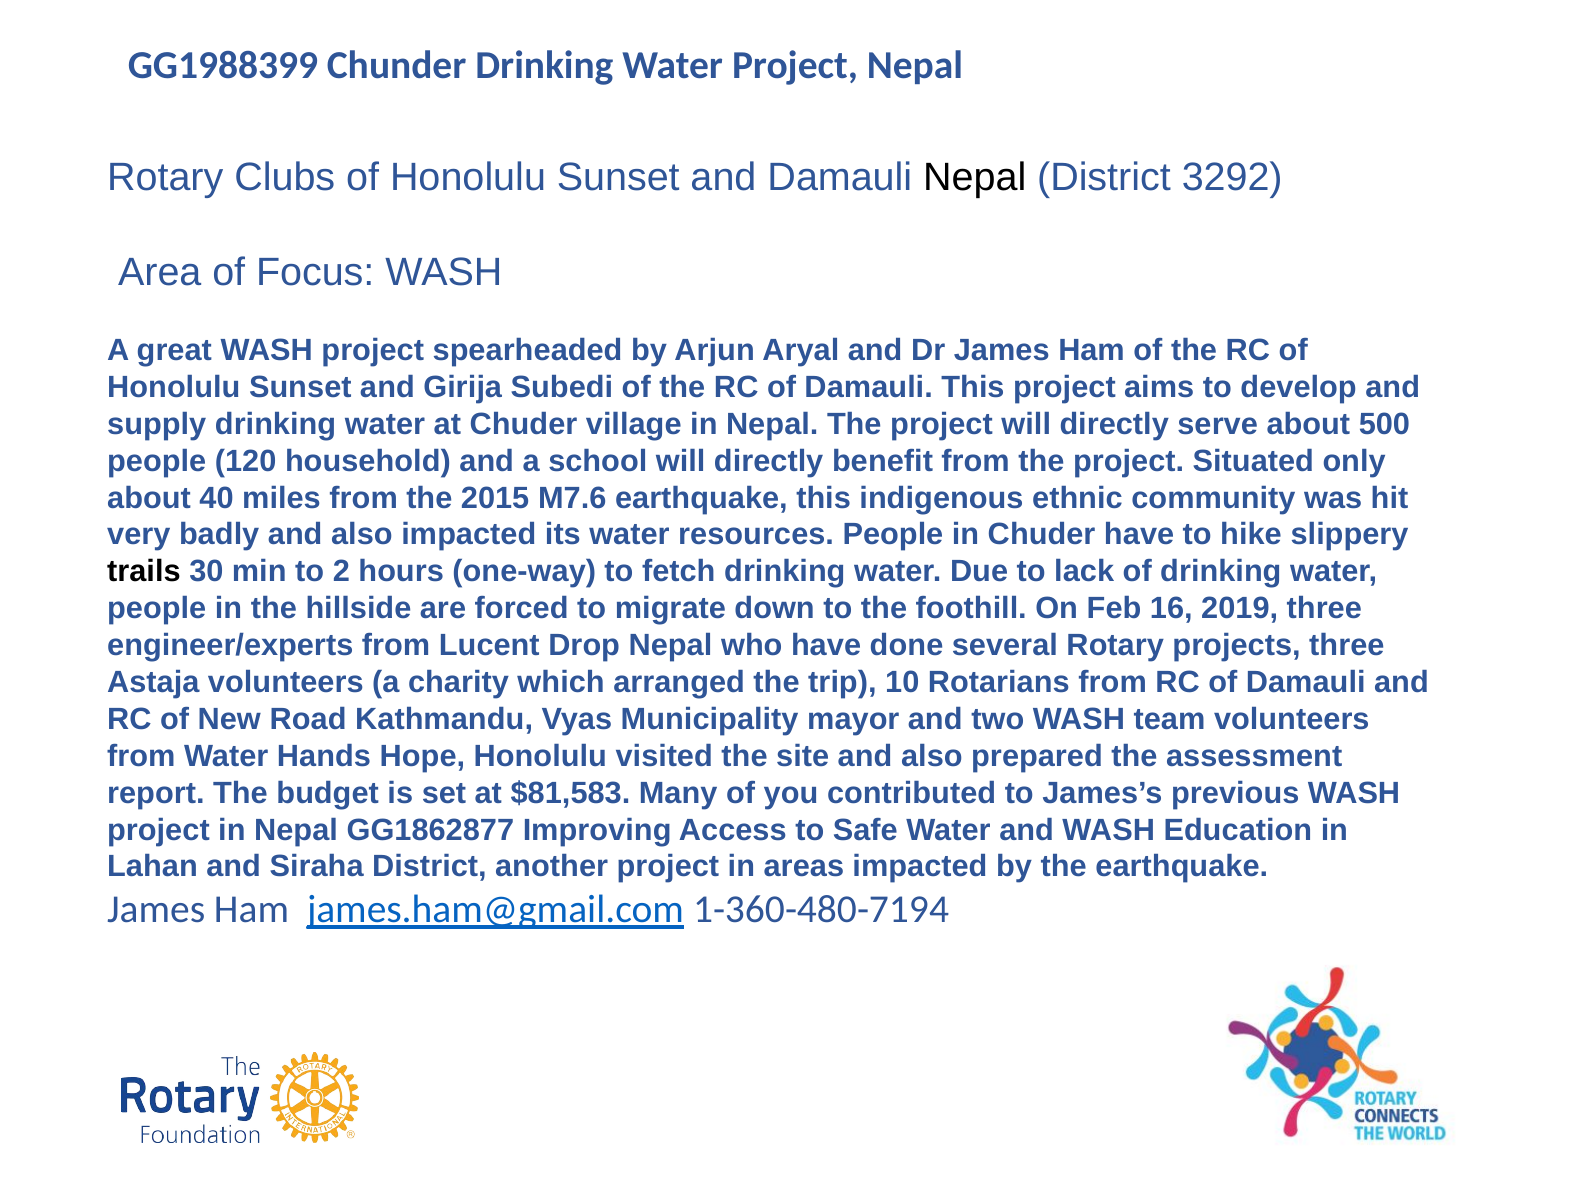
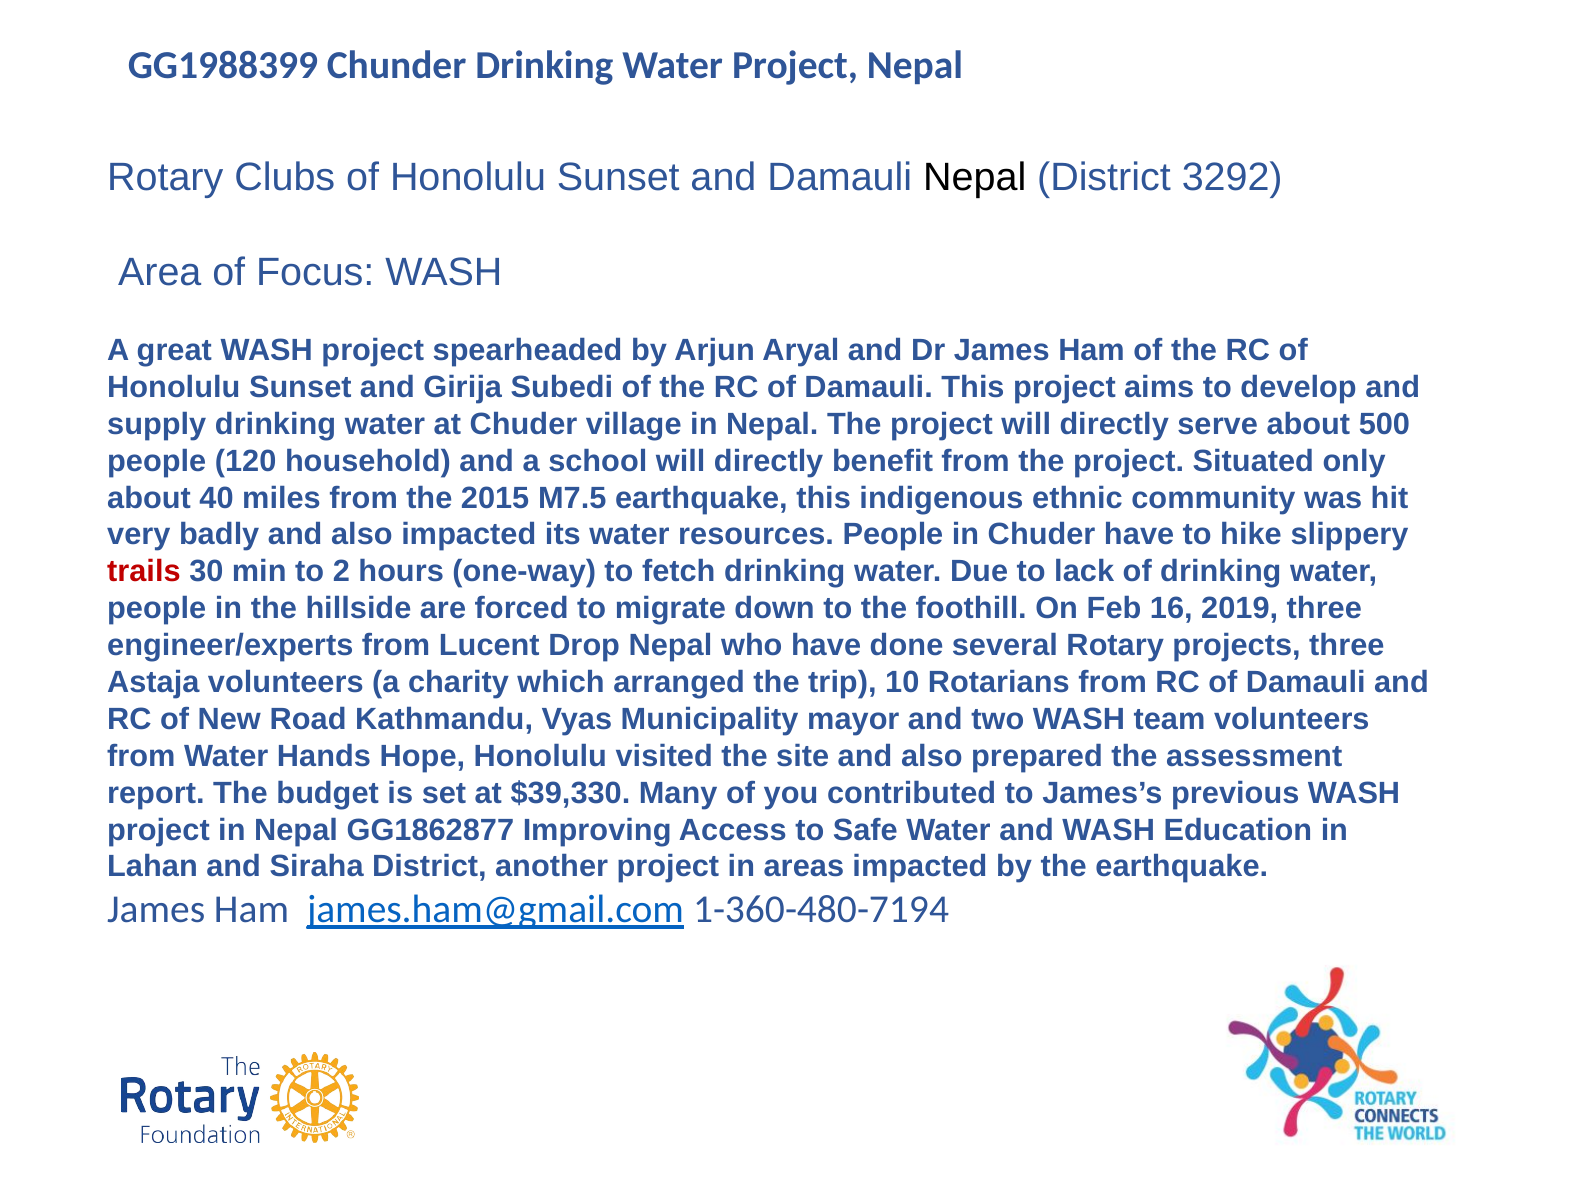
M7.6: M7.6 -> M7.5 (572, 498)
trails colour: black -> red (144, 572)
$81,583: $81,583 -> $39,330 (570, 793)
